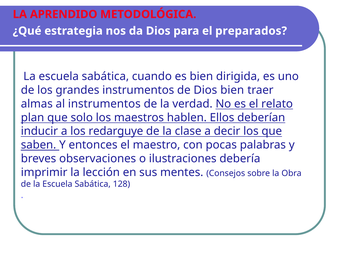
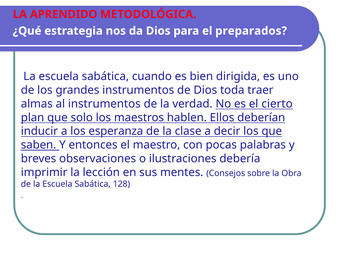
Dios bien: bien -> toda (232, 90)
relato: relato -> cierto (277, 104)
redarguye: redarguye -> esperanza (116, 131)
